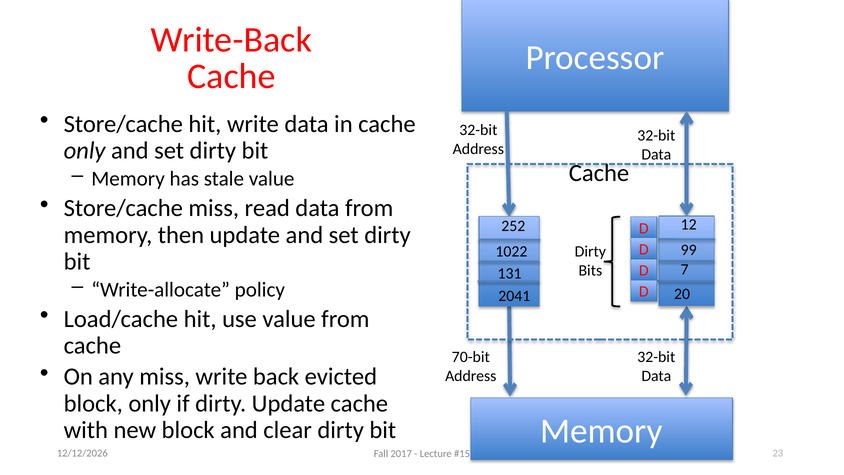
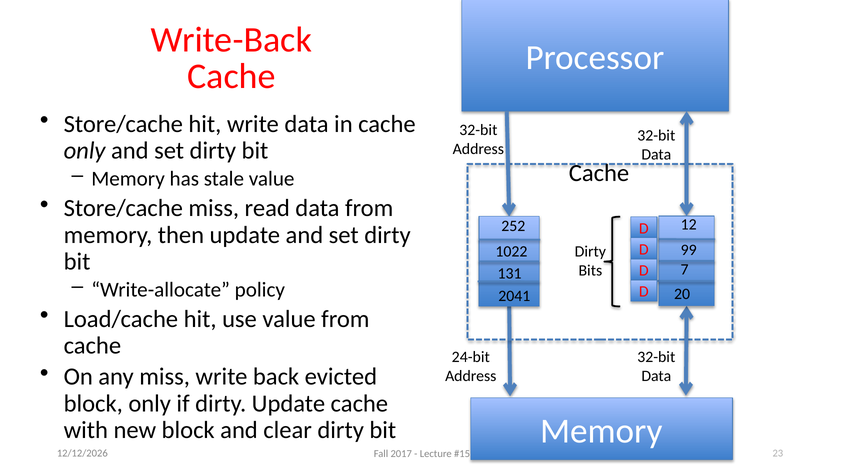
70-bit: 70-bit -> 24-bit (471, 357)
